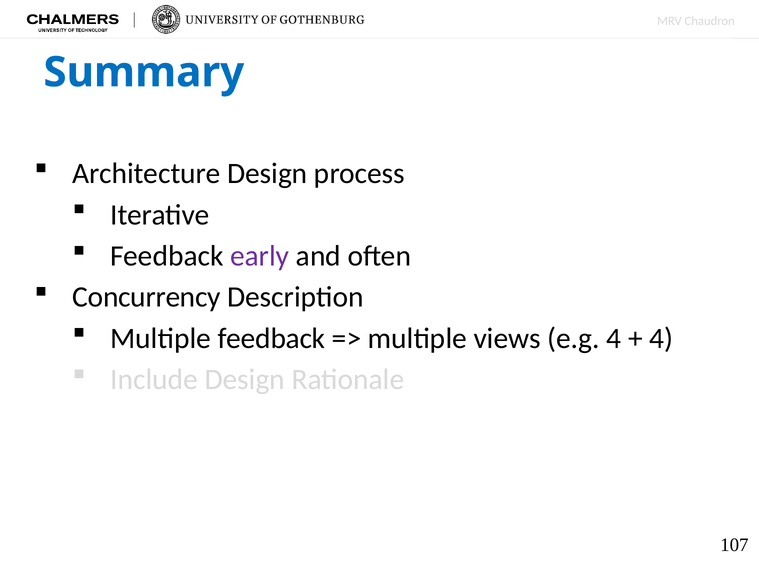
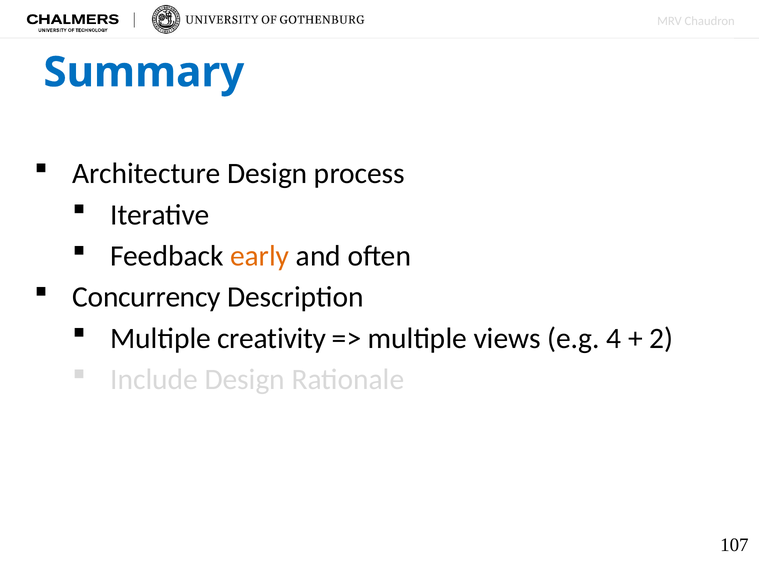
early colour: purple -> orange (260, 256)
Multiple feedback: feedback -> creativity (272, 338)
4: 4 -> 2 (661, 338)
